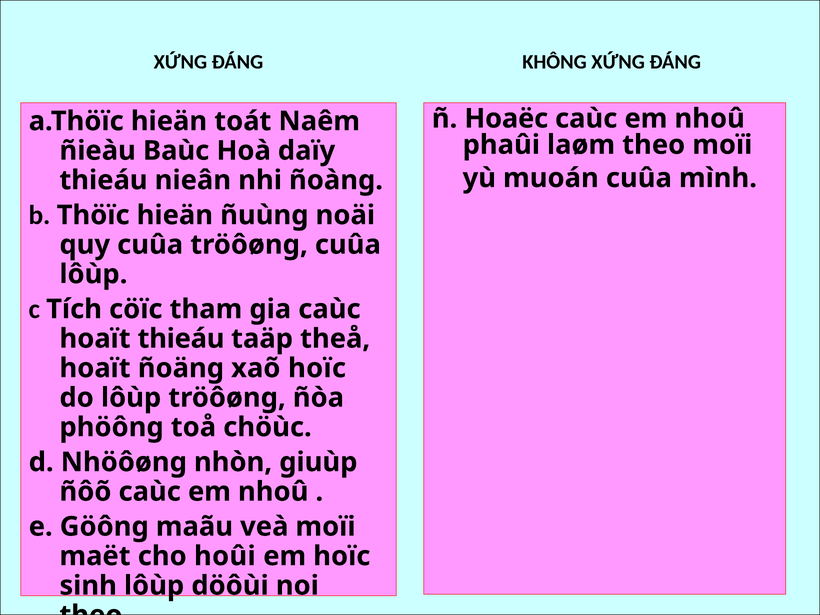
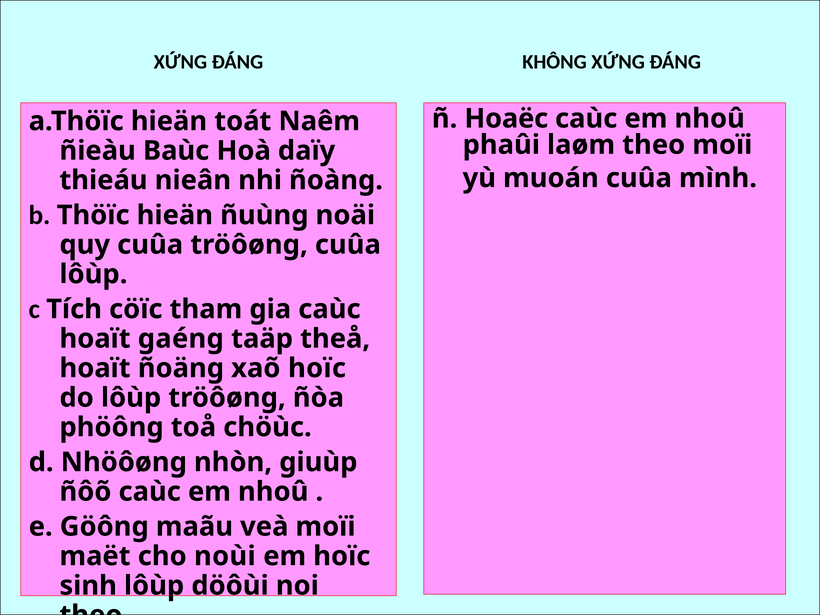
hoaït thieáu: thieáu -> gaéng (181, 339)
hoûi: hoûi -> noùi (225, 556)
